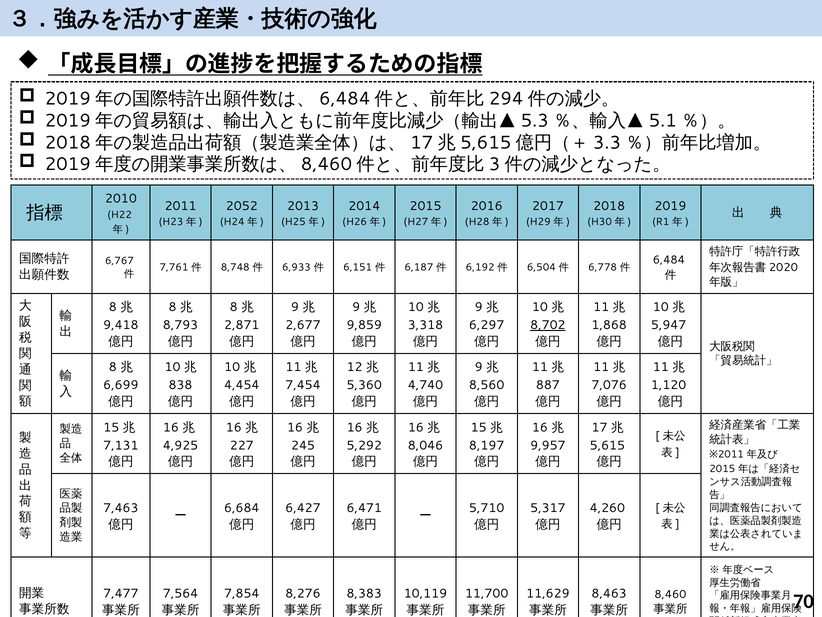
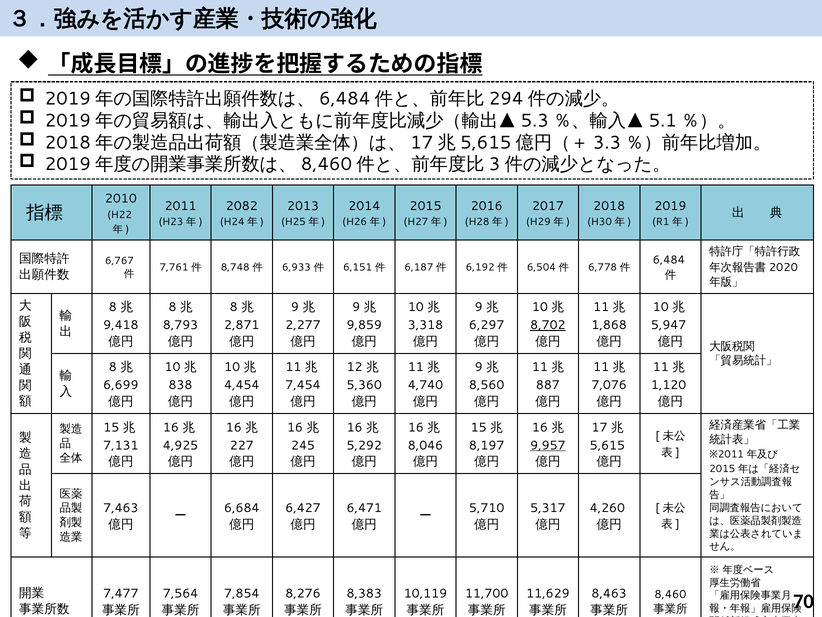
2052: 2052 -> 2082 (242, 206)
2,677: 2,677 -> 2,277 (303, 325)
9,957 underline: none -> present (548, 445)
